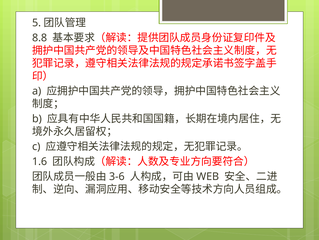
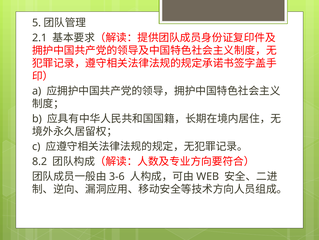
8.8: 8.8 -> 2.1 (40, 38)
1.6: 1.6 -> 8.2 (40, 161)
